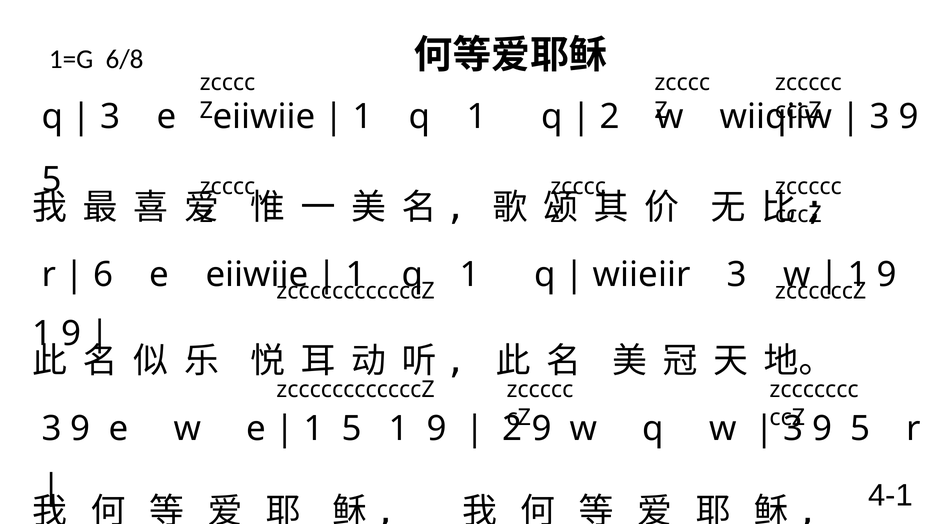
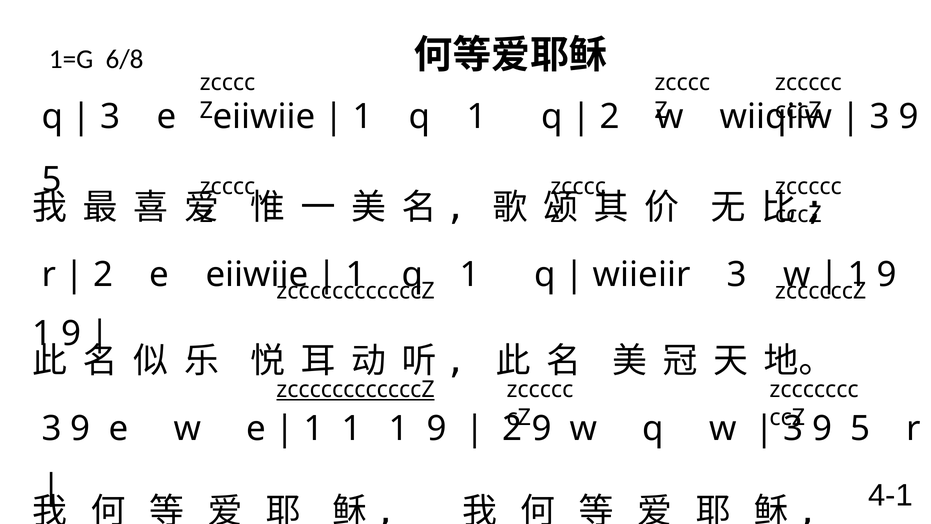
6: 6 -> 2 (103, 275)
zccccccccccccZ underline: none -> present (356, 389)
5: 5 -> 1 (352, 428)
